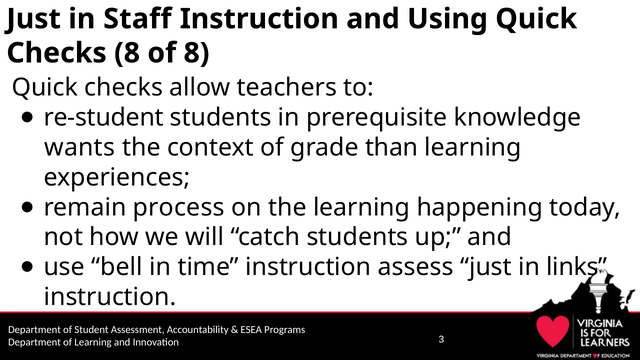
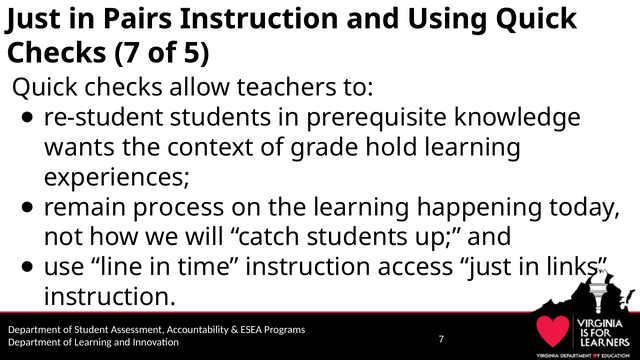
Staff: Staff -> Pairs (138, 19)
Checks 8: 8 -> 7 (127, 53)
of 8: 8 -> 5 (197, 53)
than: than -> hold (391, 148)
bell: bell -> line (117, 267)
assess: assess -> access (416, 267)
3: 3 -> 7 (441, 339)
